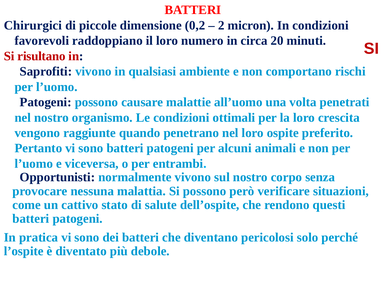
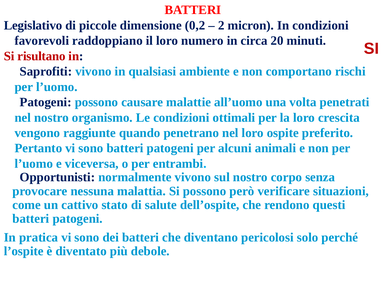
Chirurgici: Chirurgici -> Legislativo (33, 25)
